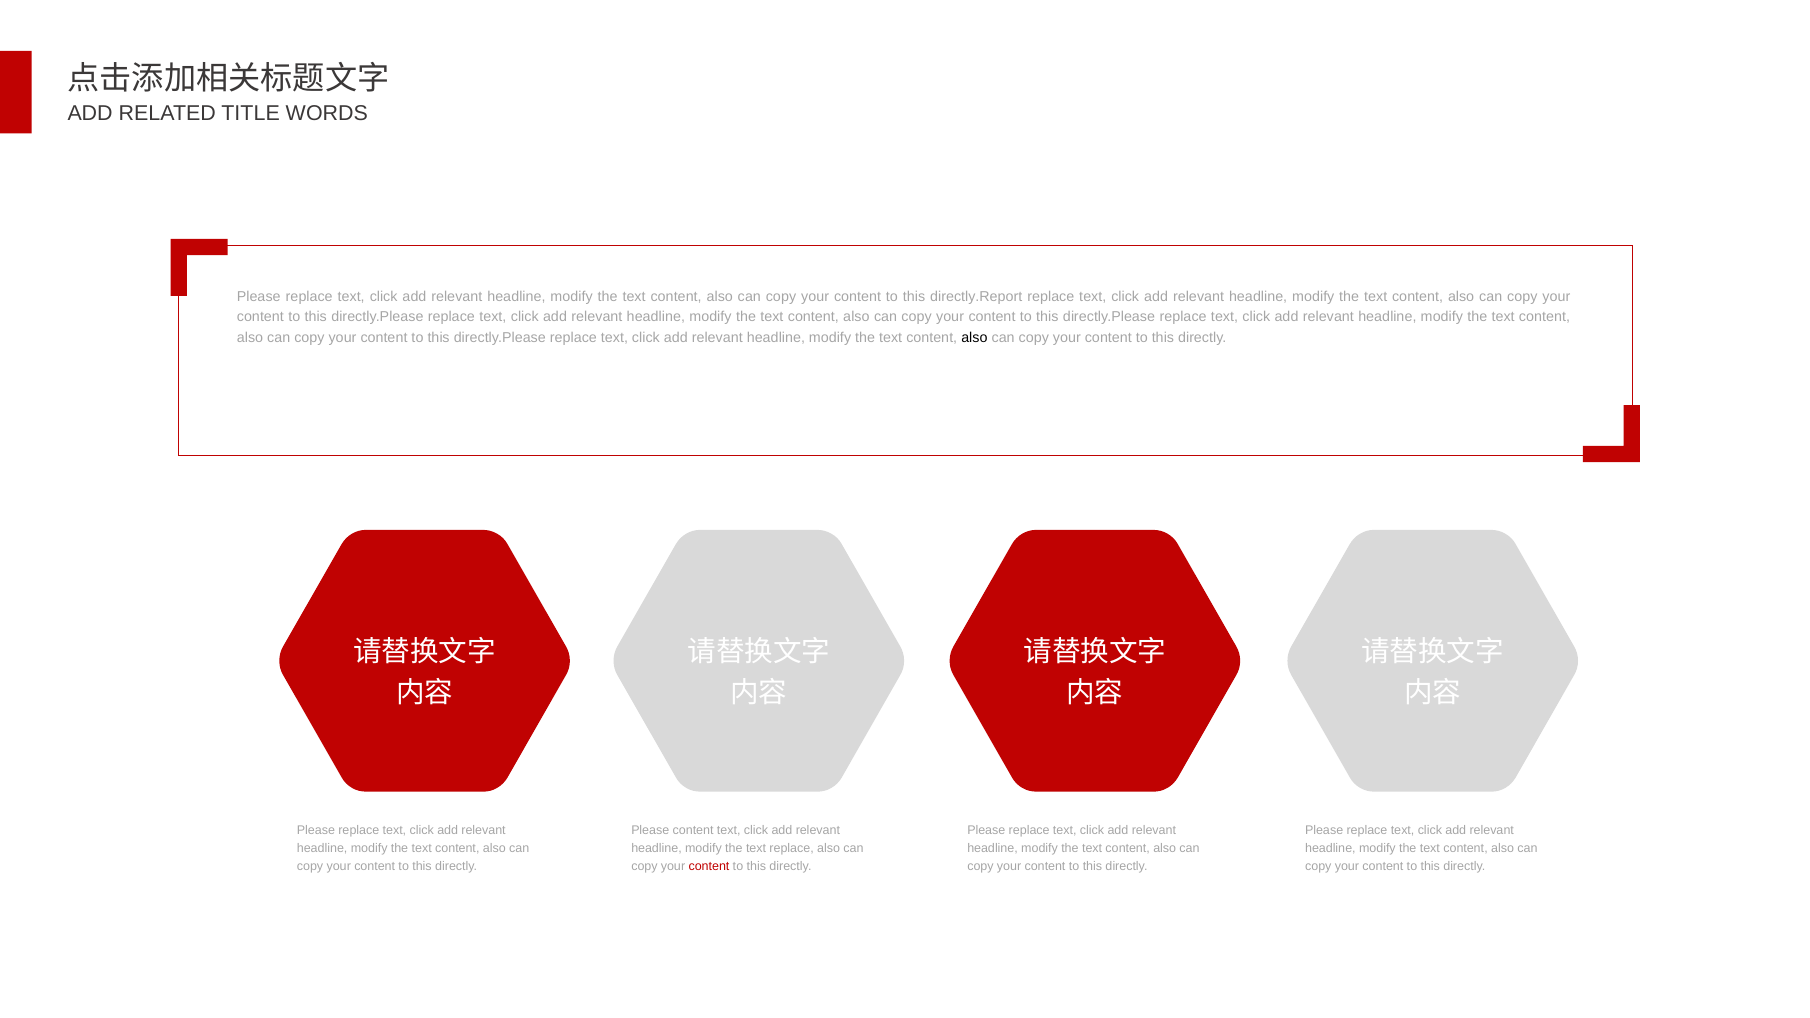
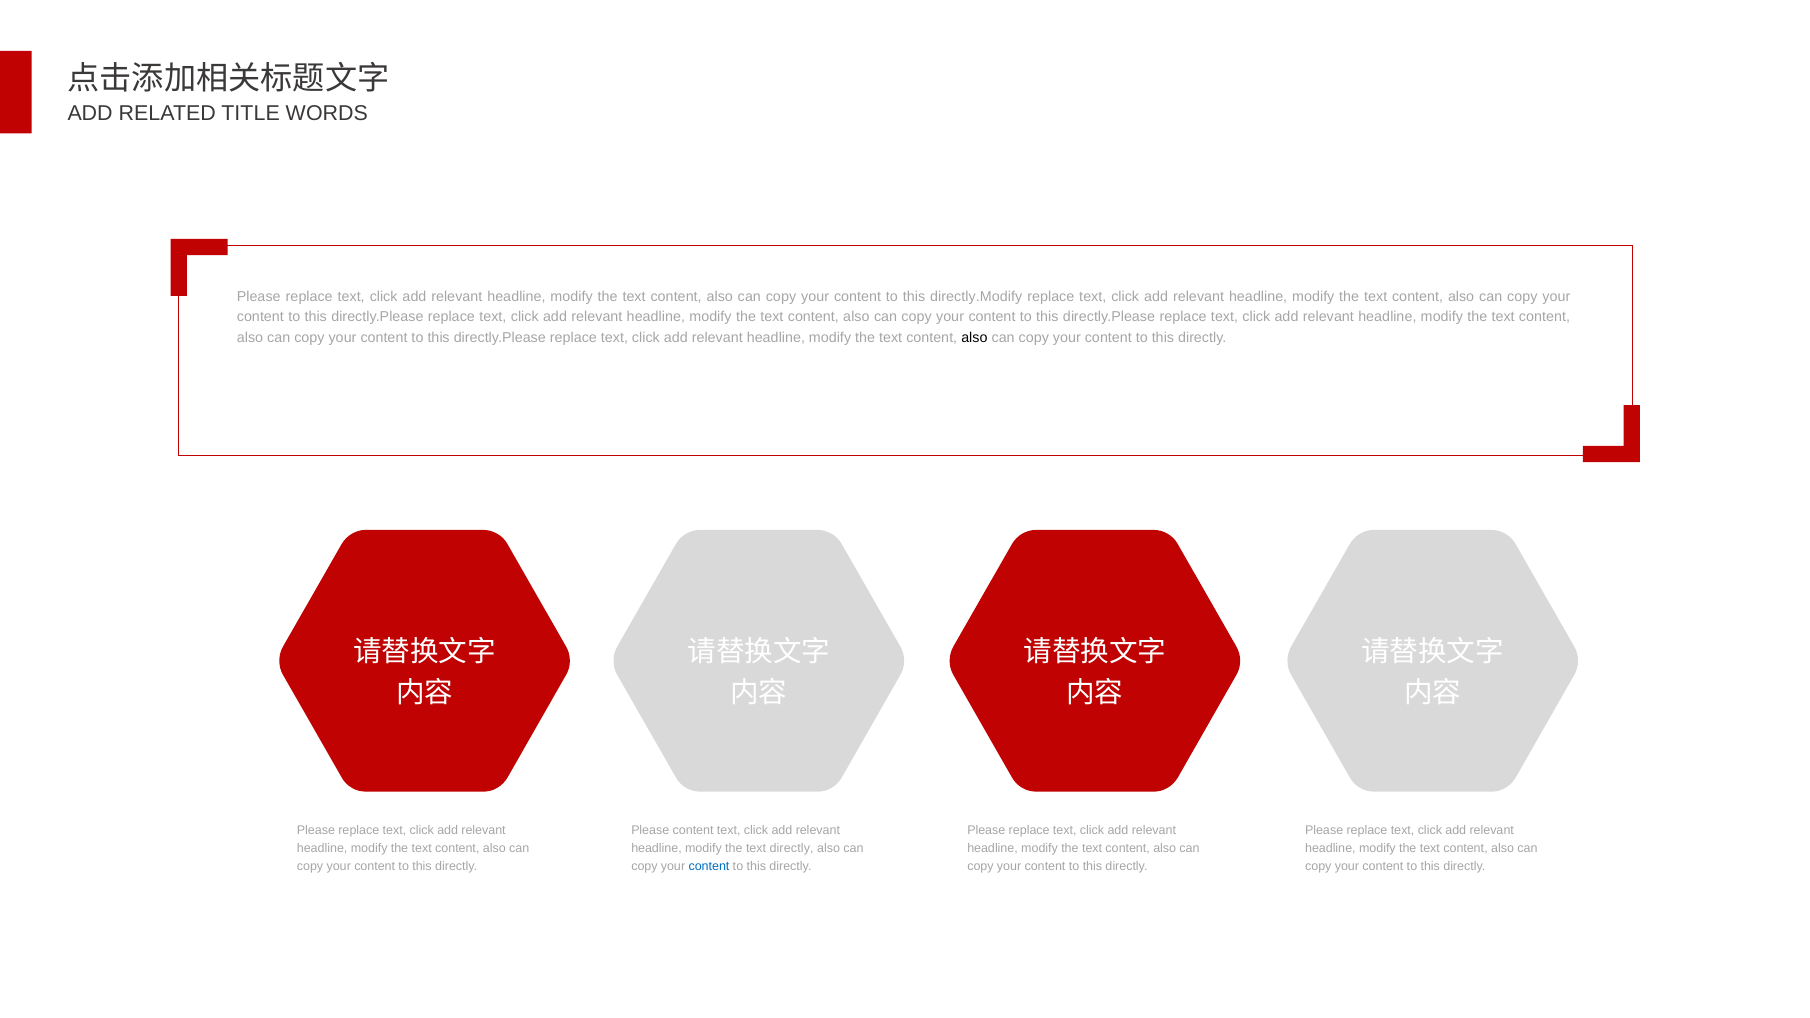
directly.Report: directly.Report -> directly.Modify (976, 297)
text replace: replace -> directly (792, 848)
content colour: red -> blue (709, 866)
